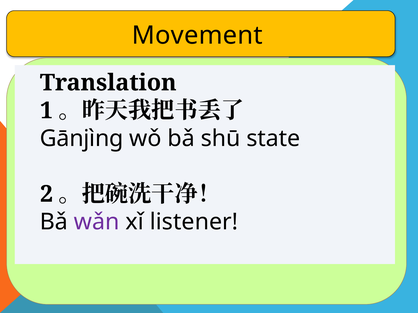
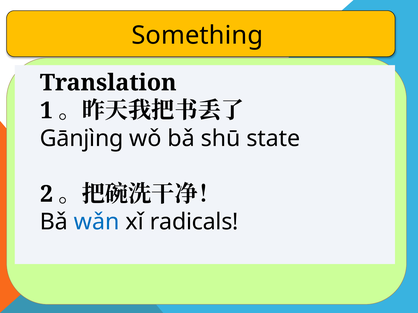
Movement: Movement -> Something (197, 35)
wǎn colour: purple -> blue (97, 222)
listener: listener -> radicals (194, 222)
